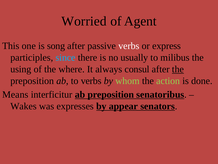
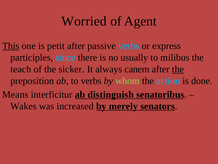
This underline: none -> present (11, 46)
song: song -> petit (56, 46)
verbs colour: white -> light blue (129, 46)
using: using -> teach (21, 69)
where: where -> sicker (72, 69)
consul: consul -> canem (137, 69)
action colour: light green -> light blue (168, 81)
ab preposition: preposition -> distinguish (111, 94)
expresses: expresses -> increased (75, 106)
appear: appear -> merely (123, 106)
